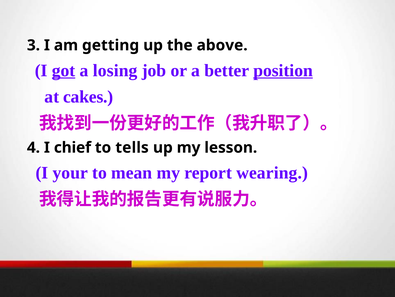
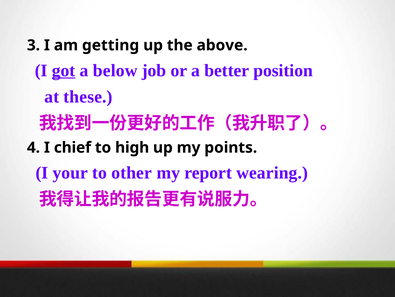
losing: losing -> below (115, 70)
position underline: present -> none (283, 70)
cakes: cakes -> these (88, 97)
tells: tells -> high (132, 147)
lesson: lesson -> points (231, 147)
mean: mean -> other (132, 172)
